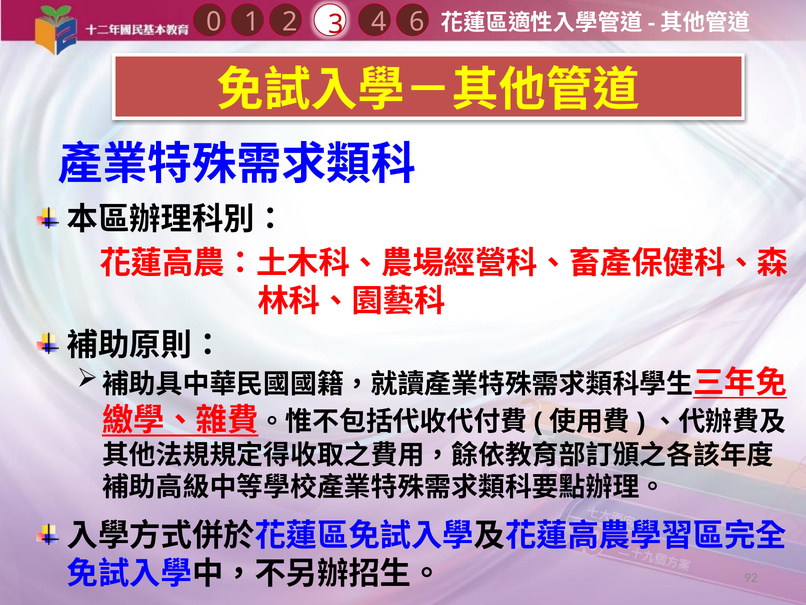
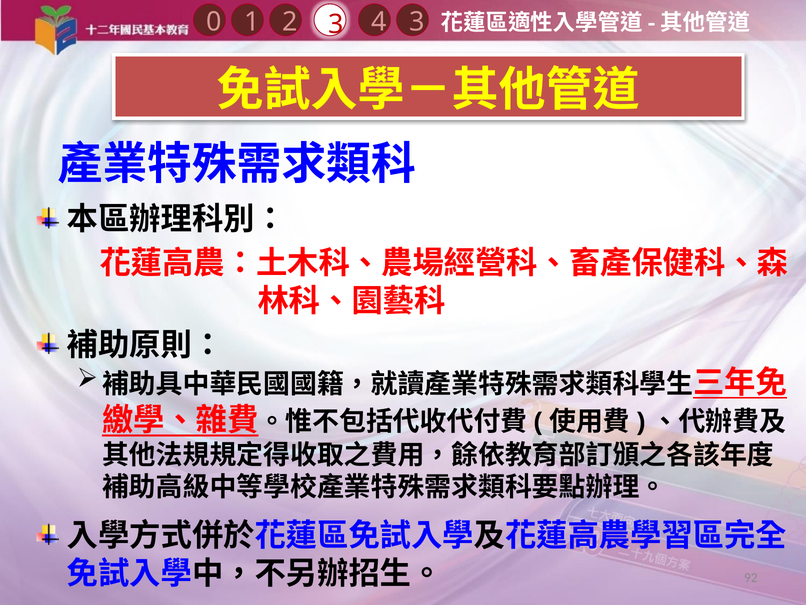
4 6: 6 -> 3 (417, 22)
